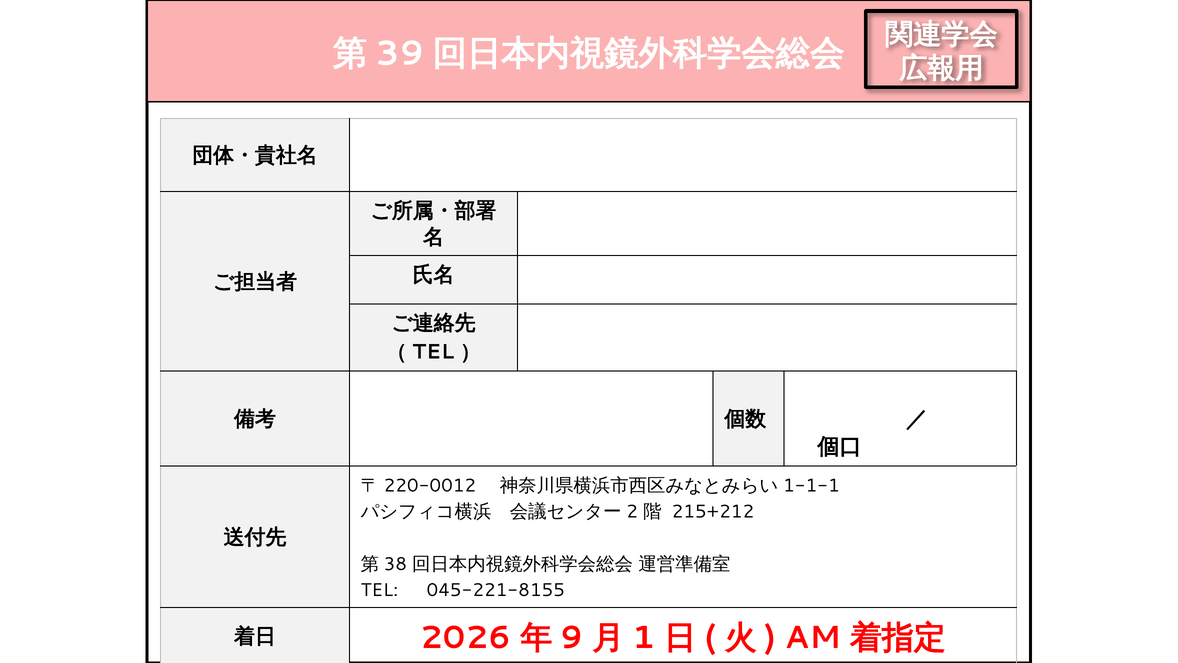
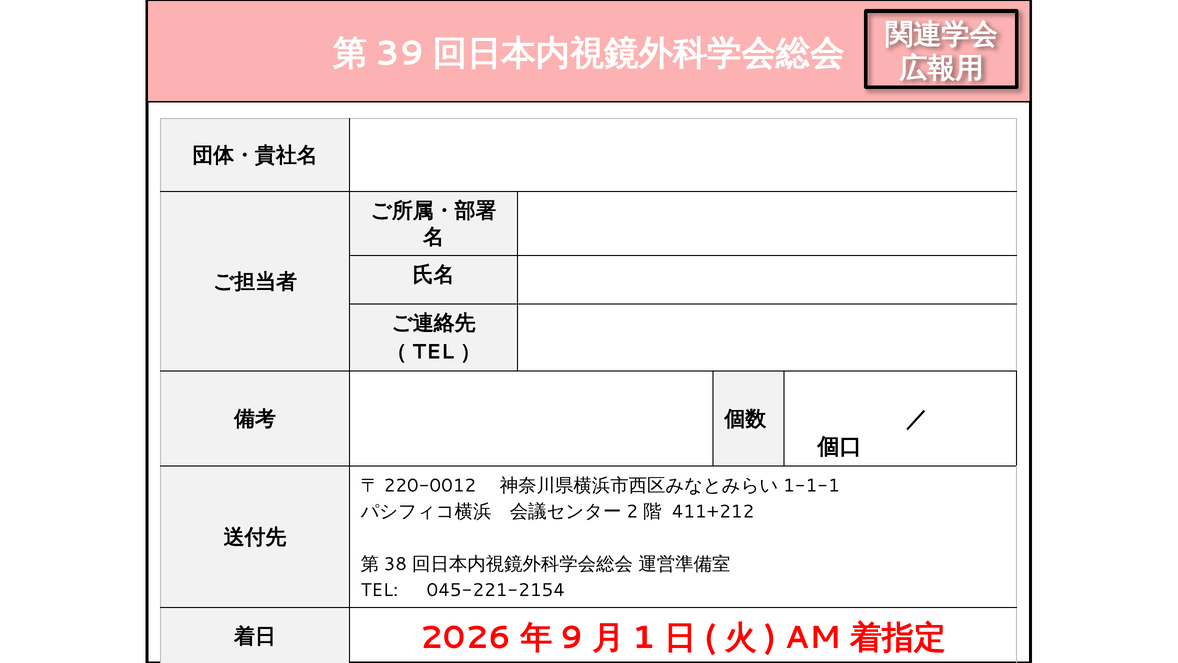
215+212: 215+212 -> 411+212 (713, 512)
045-221-8155: 045-221-8155 -> 045-221-2154 (496, 590)
